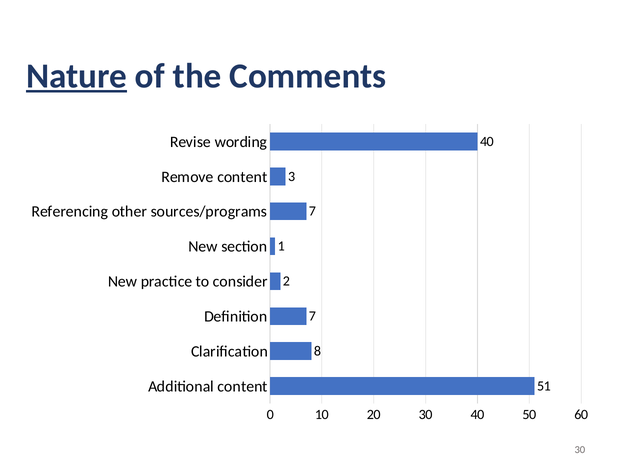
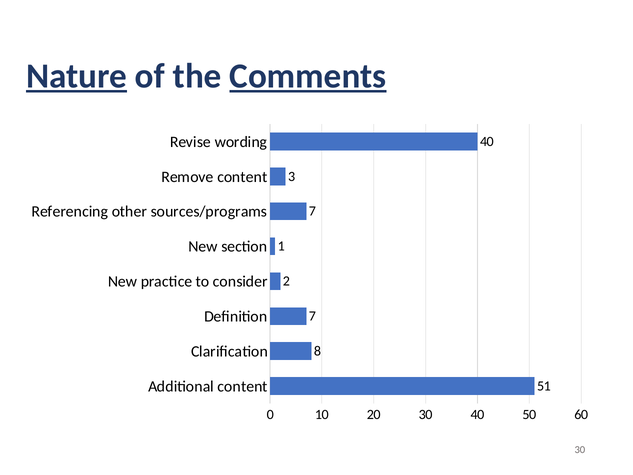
Comments underline: none -> present (308, 76)
